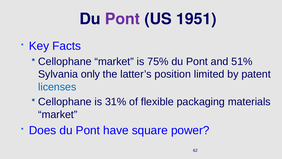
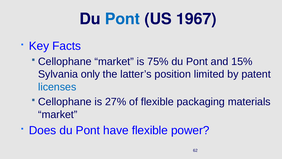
Pont colour: purple -> blue (123, 19)
1951: 1951 -> 1967 (196, 19)
51%: 51% -> 15% (242, 61)
31%: 31% -> 27% (116, 102)
have square: square -> flexible (150, 130)
